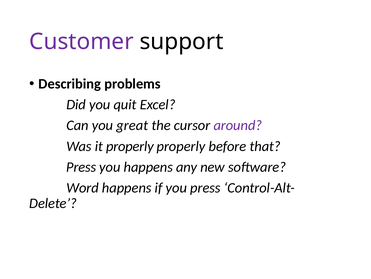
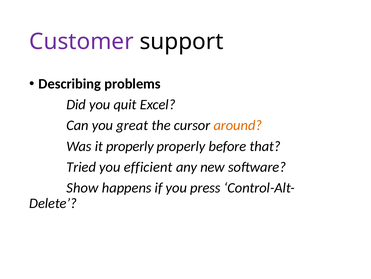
around colour: purple -> orange (238, 125)
Press: Press -> Tried (81, 167)
you happens: happens -> efficient (148, 167)
Word: Word -> Show (82, 187)
